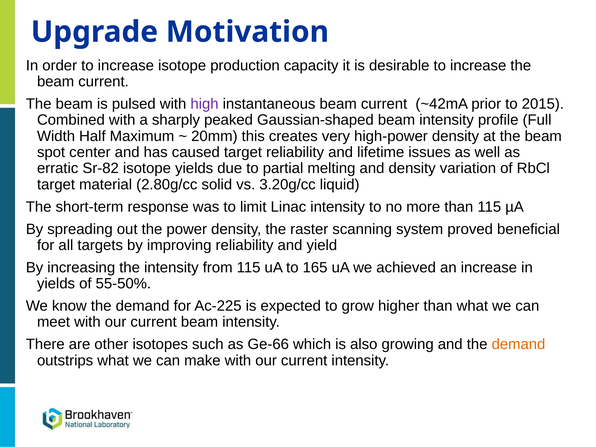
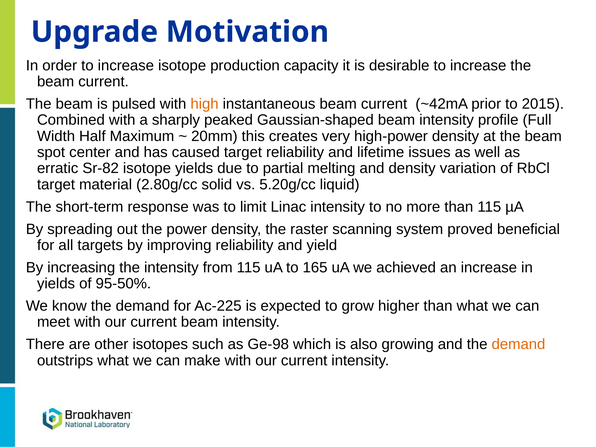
high colour: purple -> orange (205, 104)
3.20g/cc: 3.20g/cc -> 5.20g/cc (288, 184)
55-50%: 55-50% -> 95-50% (123, 284)
Ge-66: Ge-66 -> Ge-98 (268, 344)
